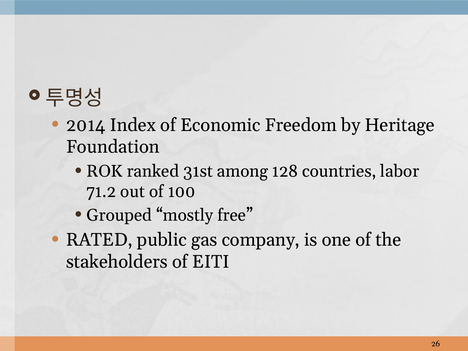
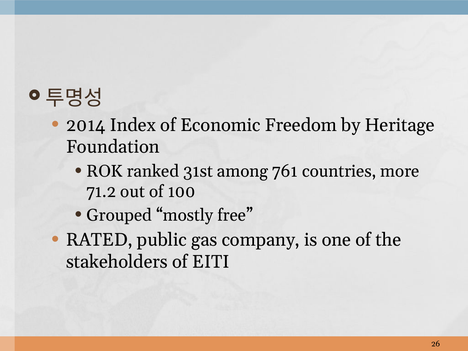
128: 128 -> 761 (285, 171)
labor: labor -> more (400, 171)
